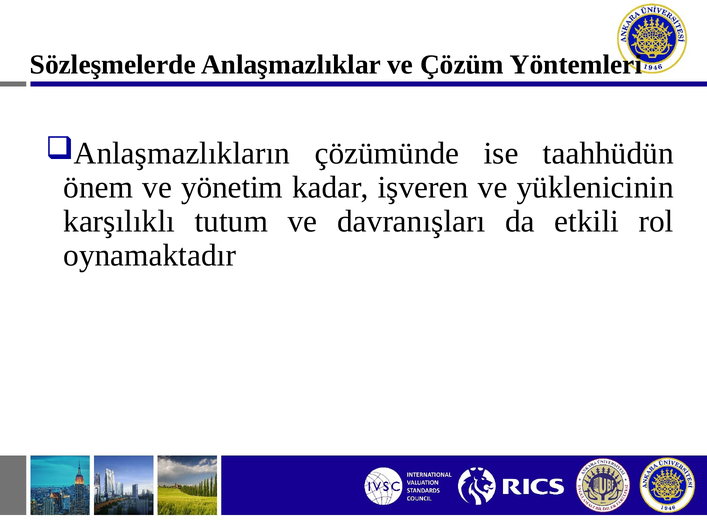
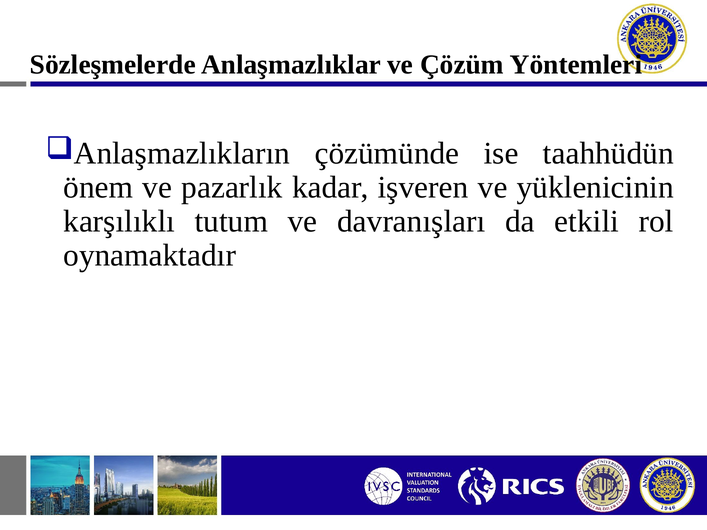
yönetim: yönetim -> pazarlık (232, 187)
